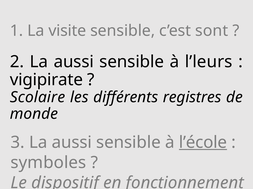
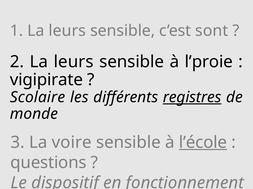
1 La visite: visite -> leurs (67, 31)
2 La aussi: aussi -> leurs (74, 62)
l’leurs: l’leurs -> l’proie (209, 62)
registres underline: none -> present (192, 98)
3 La aussi: aussi -> voire (72, 143)
symboles: symboles -> questions (48, 163)
